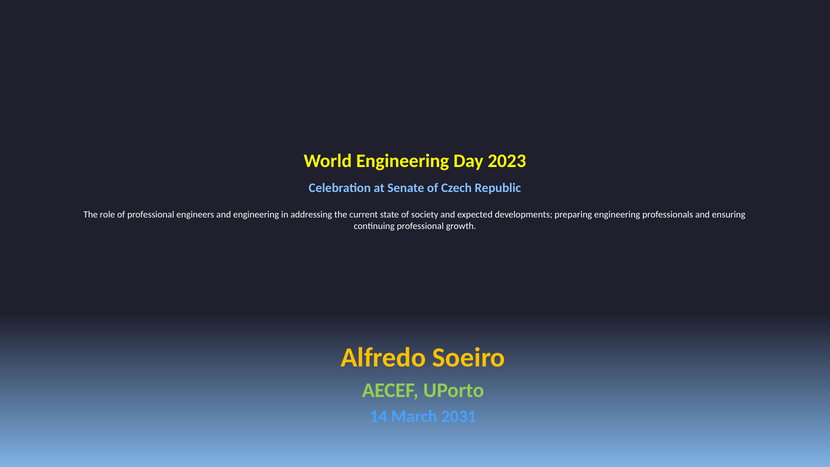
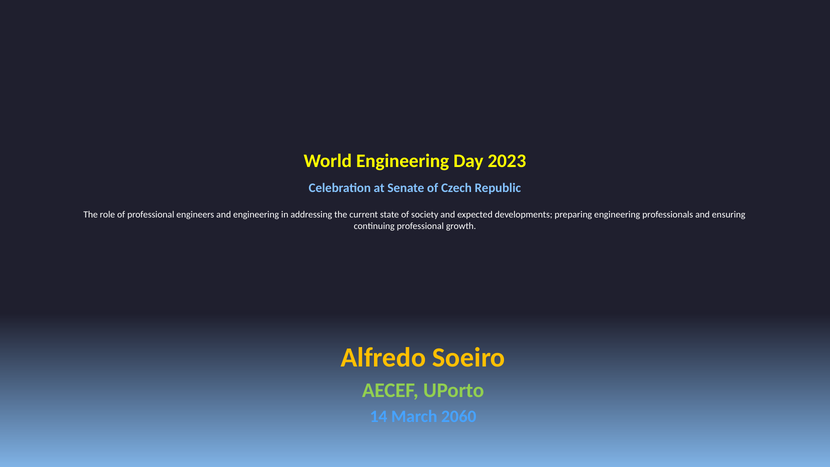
2031: 2031 -> 2060 (459, 416)
